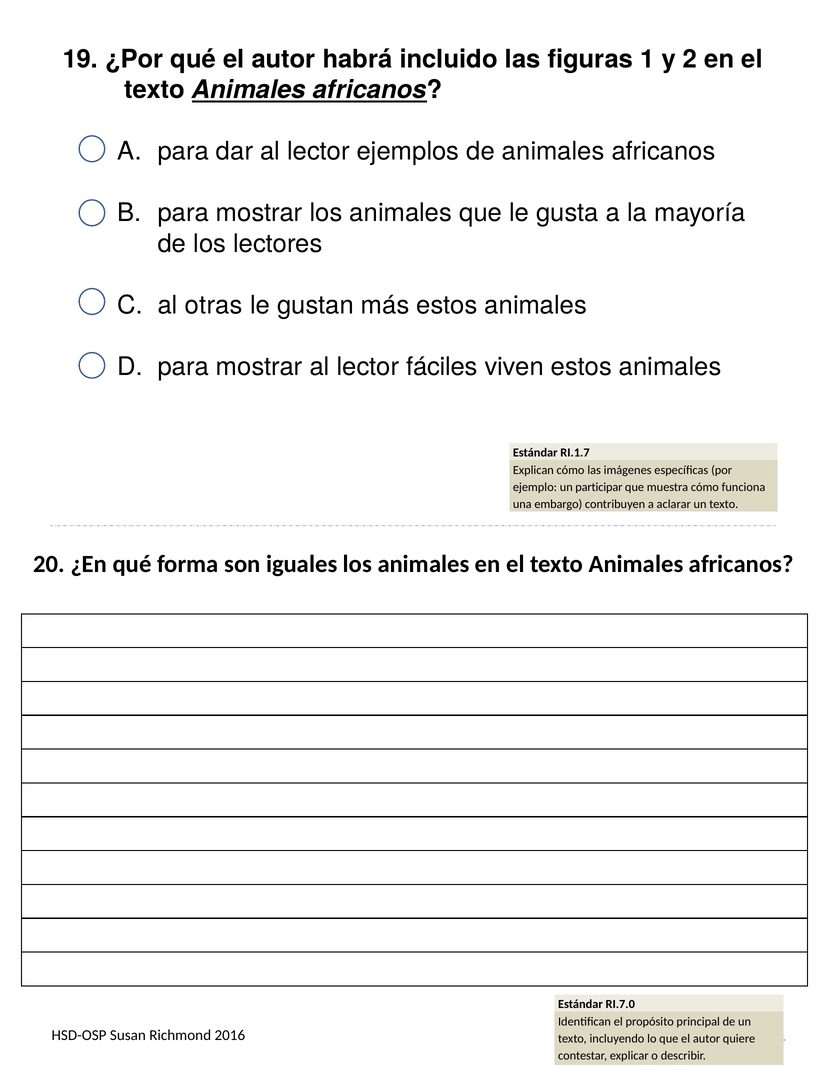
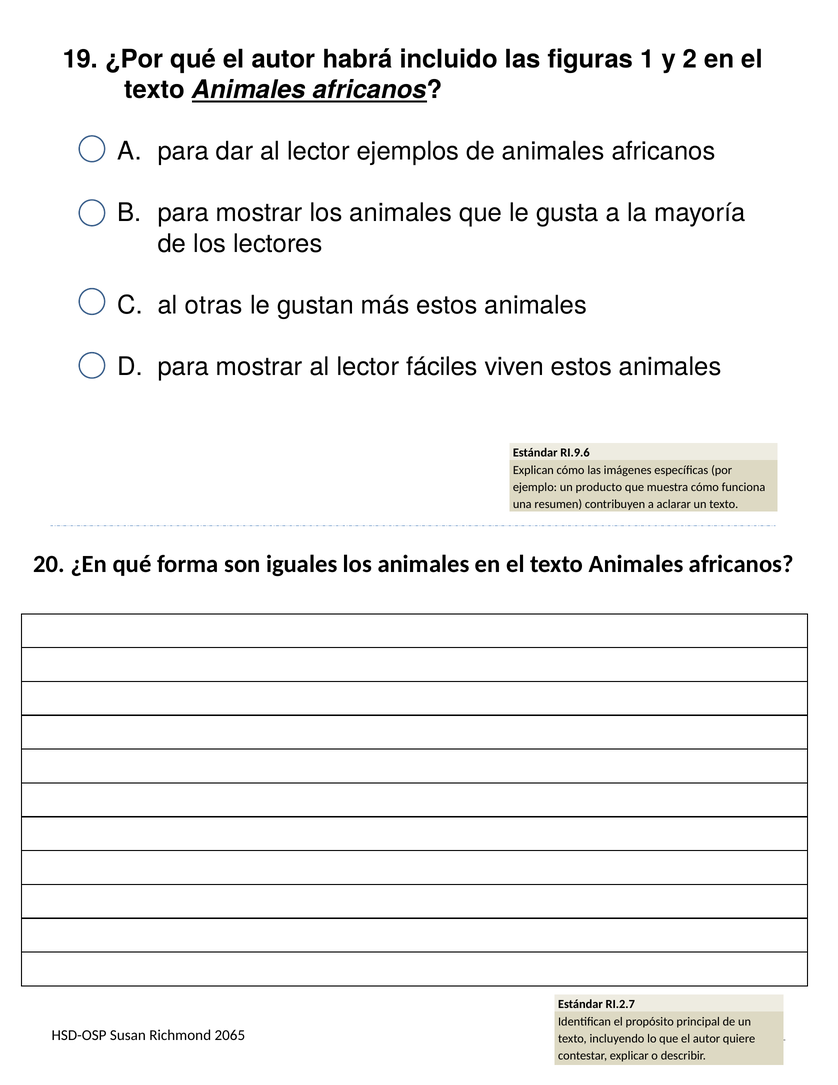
RI.1.7: RI.1.7 -> RI.9.6 (575, 453)
participar: participar -> producto (599, 487)
embargo: embargo -> resumen (558, 504)
RI.7.0: RI.7.0 -> RI.2.7 (620, 1004)
2016: 2016 -> 2065 (230, 1035)
